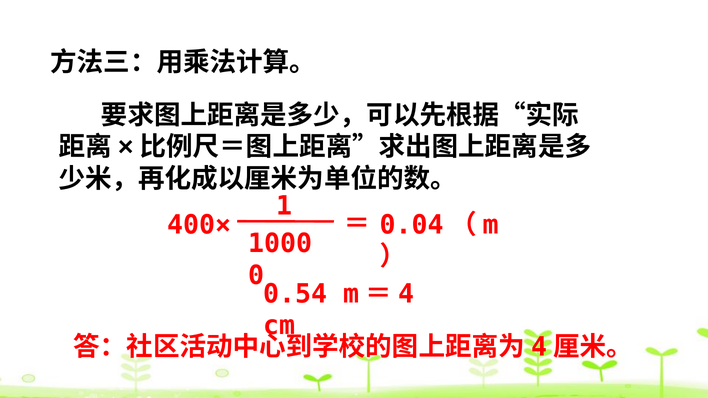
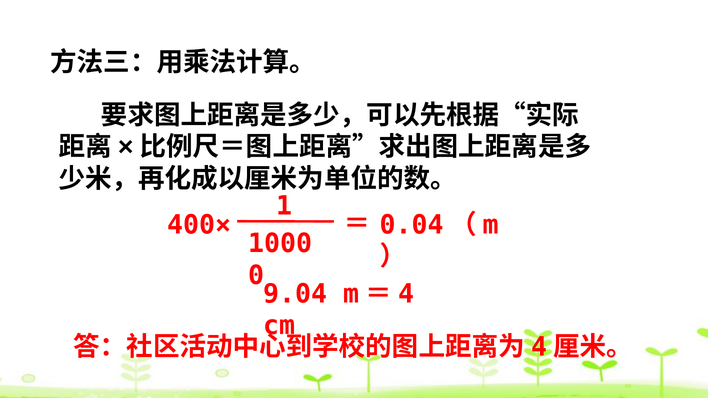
0.54: 0.54 -> 9.04 (295, 294)
